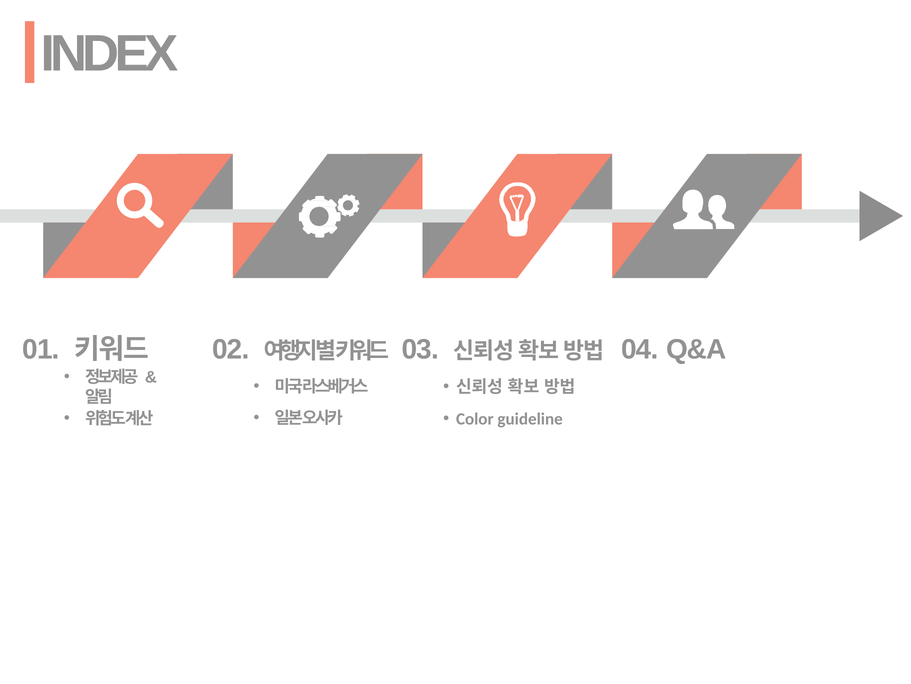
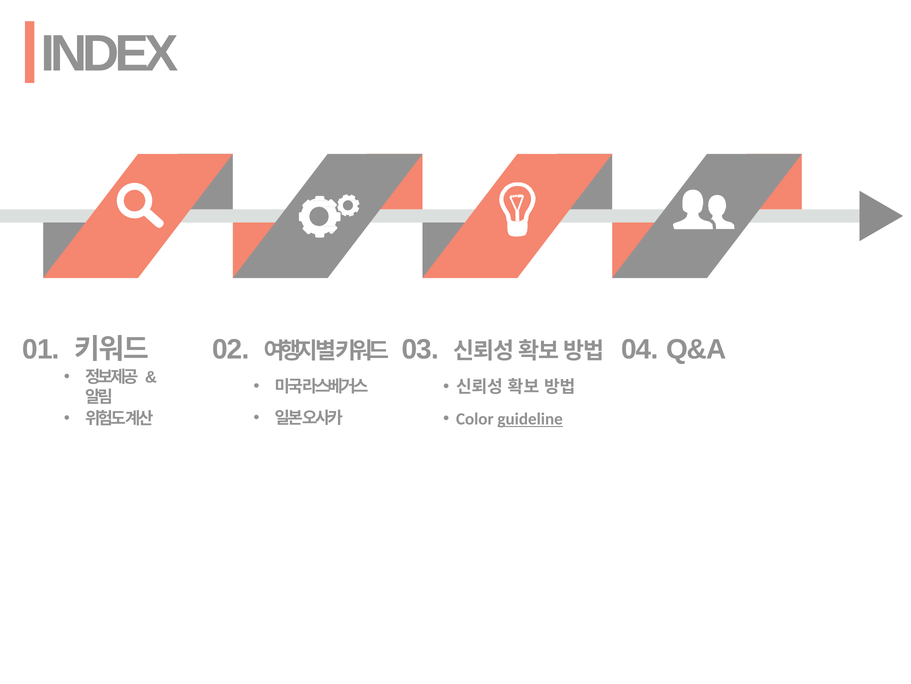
guideline underline: none -> present (530, 419)
